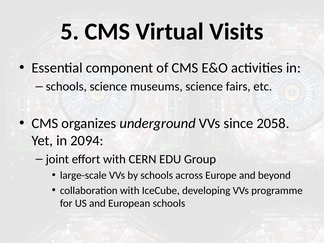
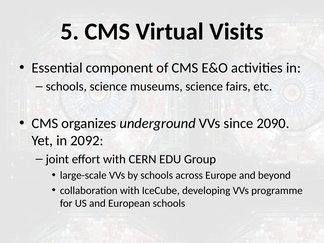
2058: 2058 -> 2090 (273, 123)
2094: 2094 -> 2092 (87, 141)
